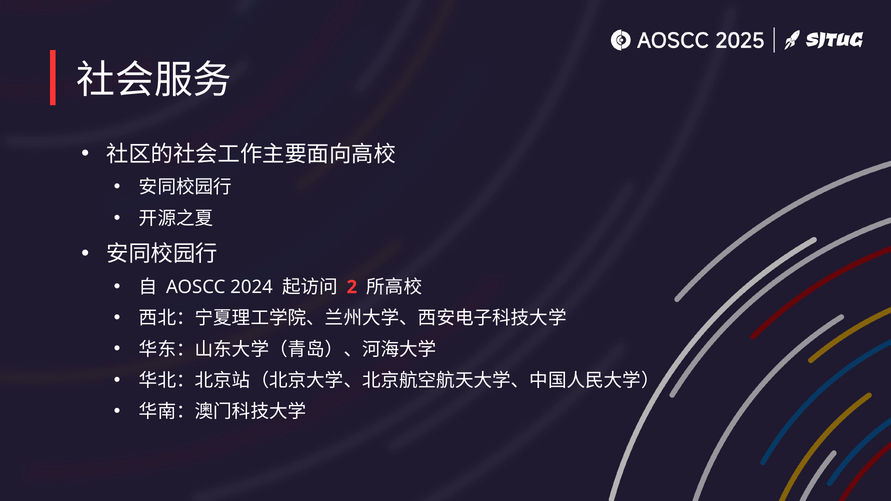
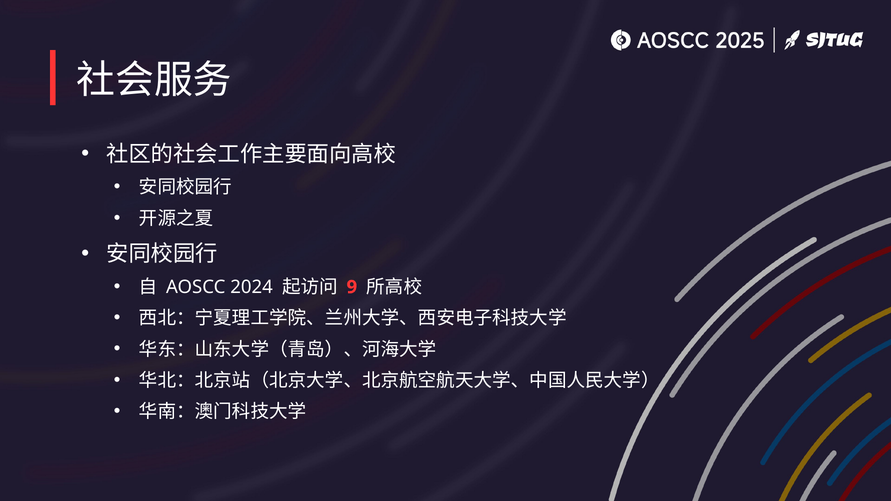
2: 2 -> 9 (352, 287)
